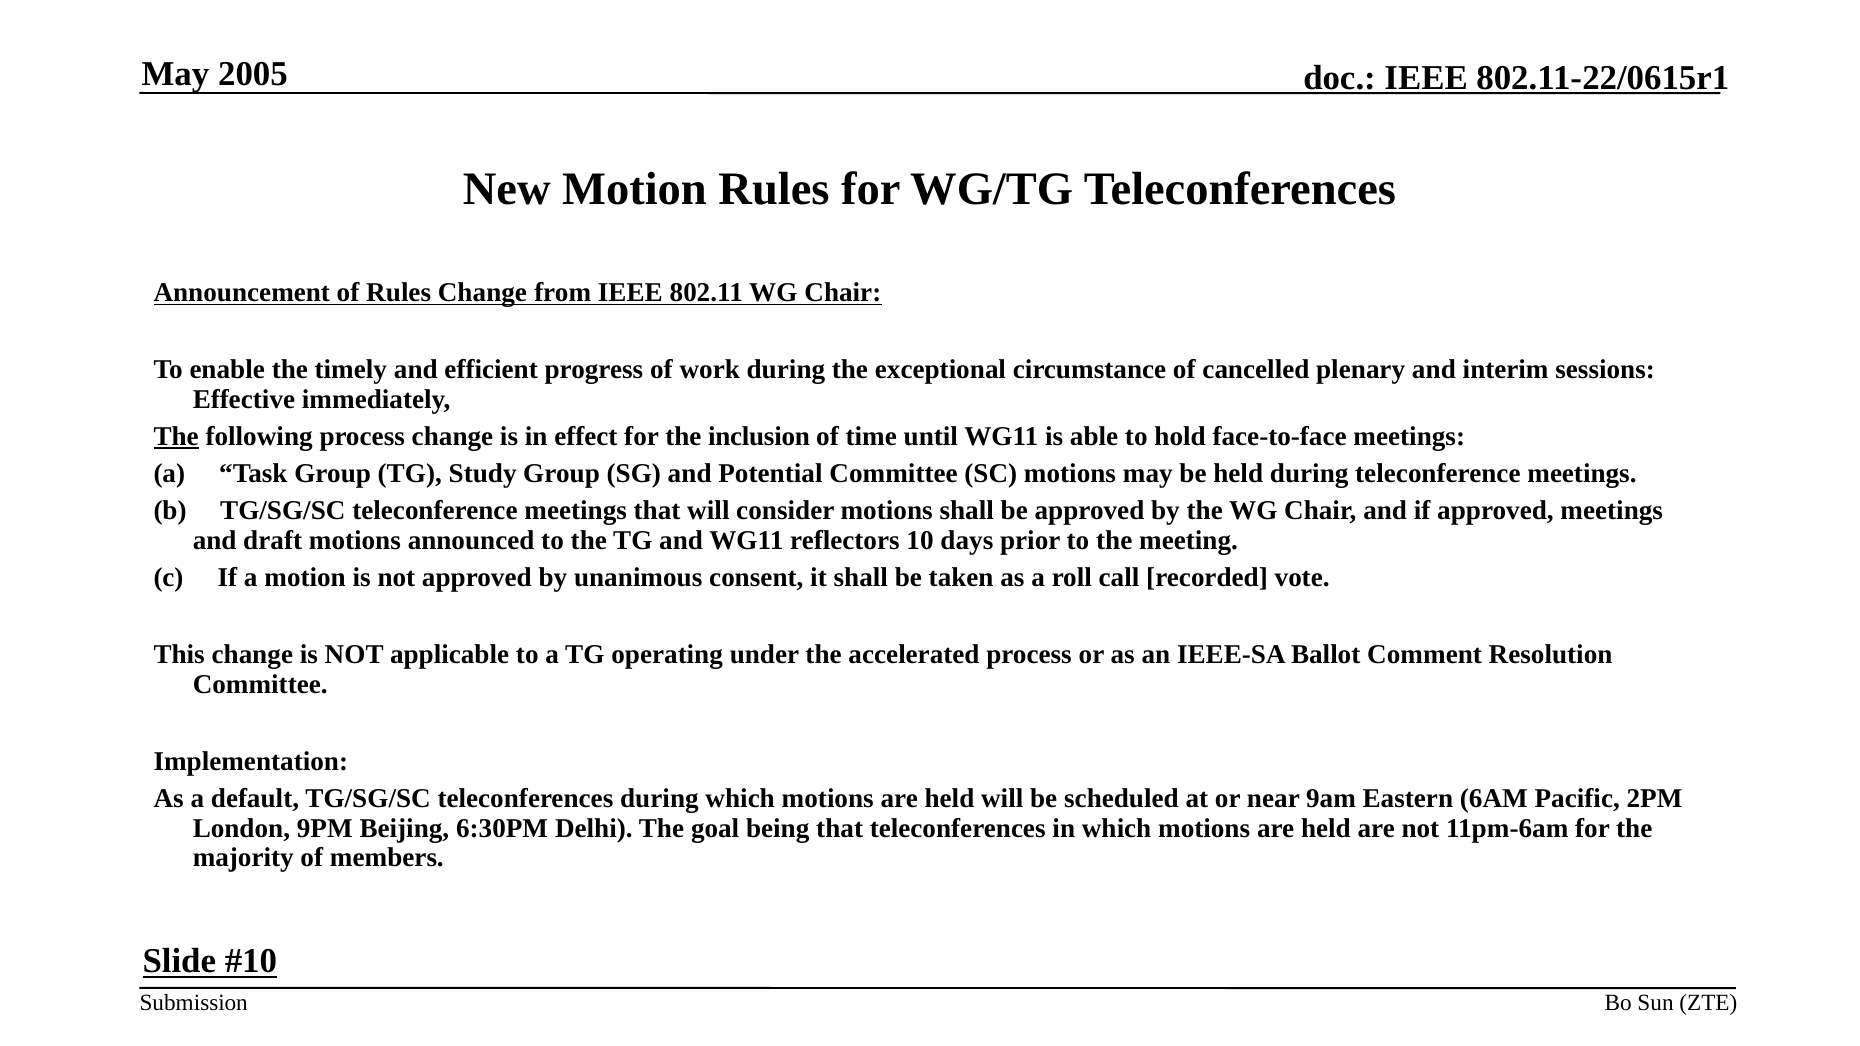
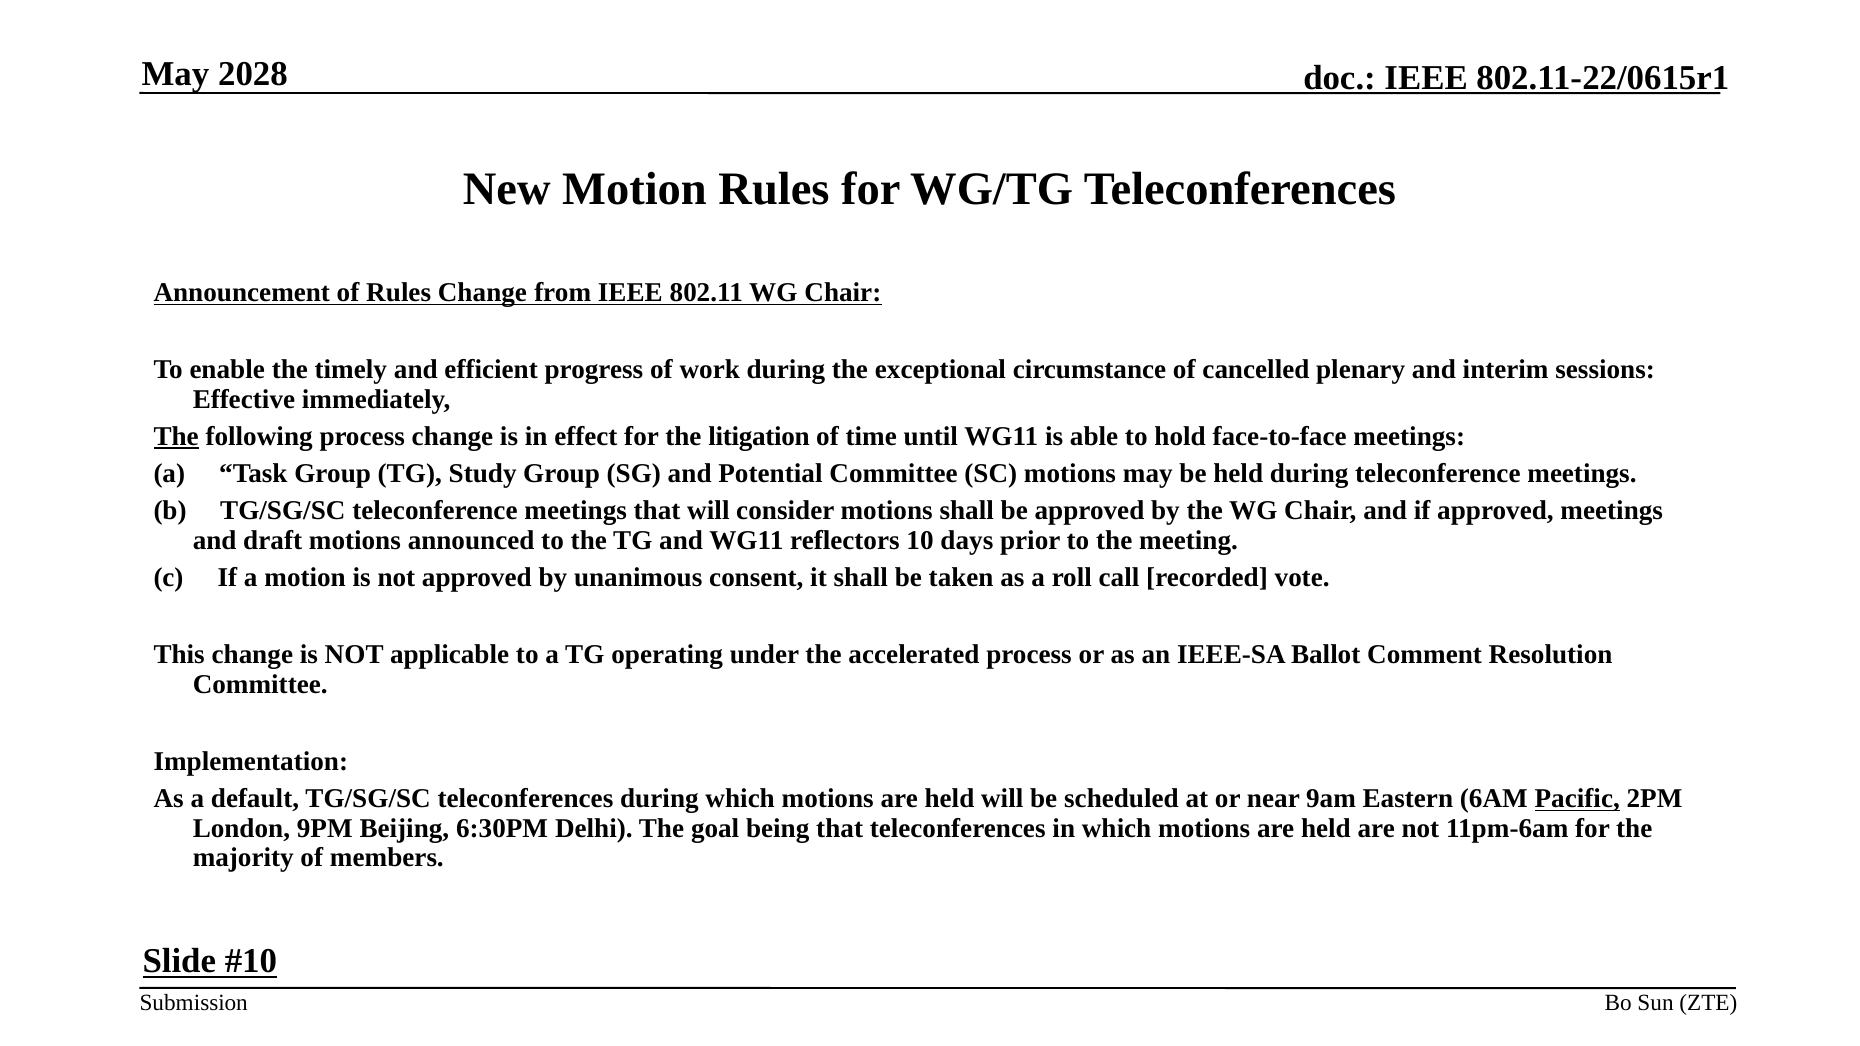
2005: 2005 -> 2028 (253, 74)
inclusion: inclusion -> litigation (759, 437)
Pacific underline: none -> present (1577, 799)
